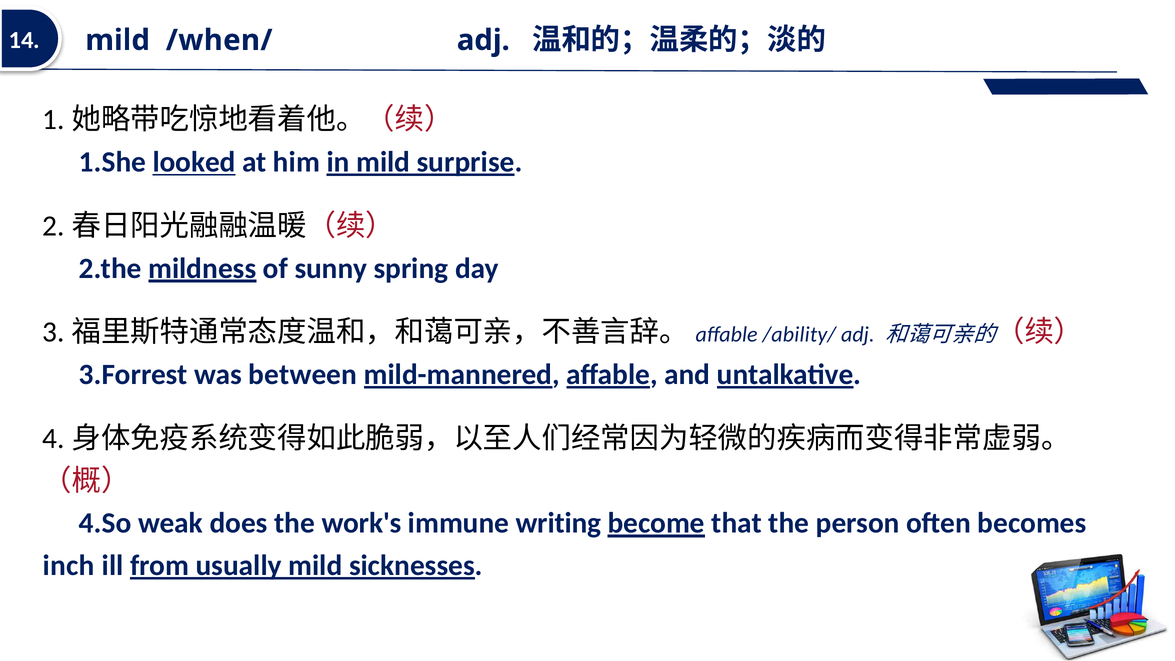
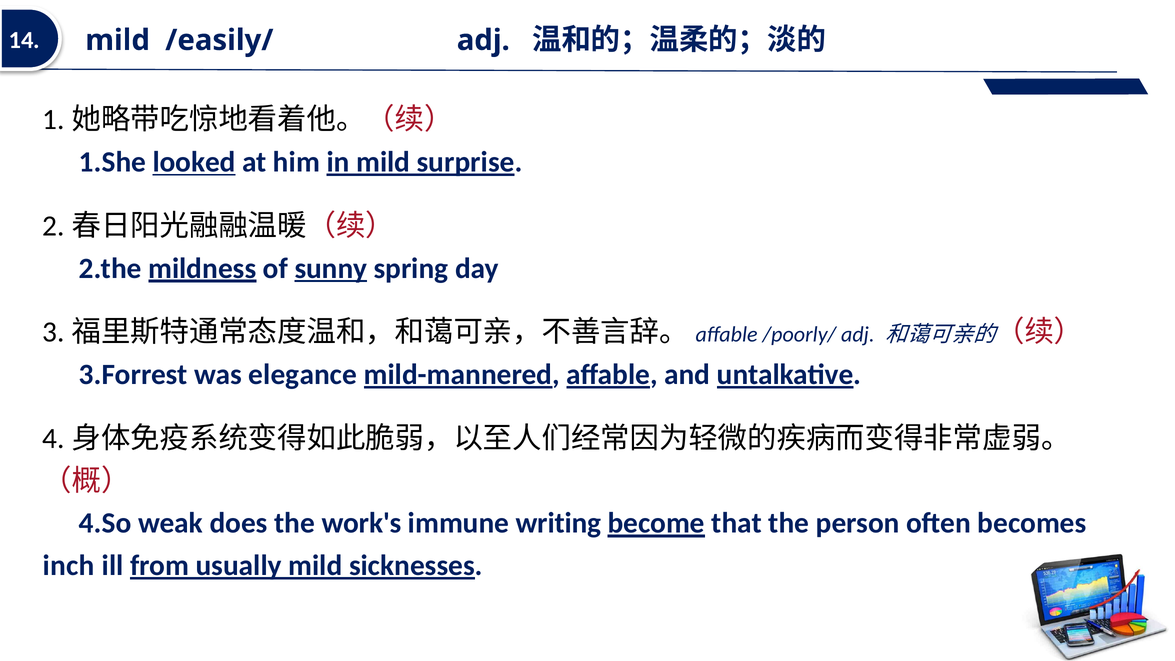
/when/: /when/ -> /easily/ (219, 40)
sunny underline: none -> present (331, 268)
/ability/: /ability/ -> /poorly/ (799, 335)
between: between -> elegance (303, 375)
